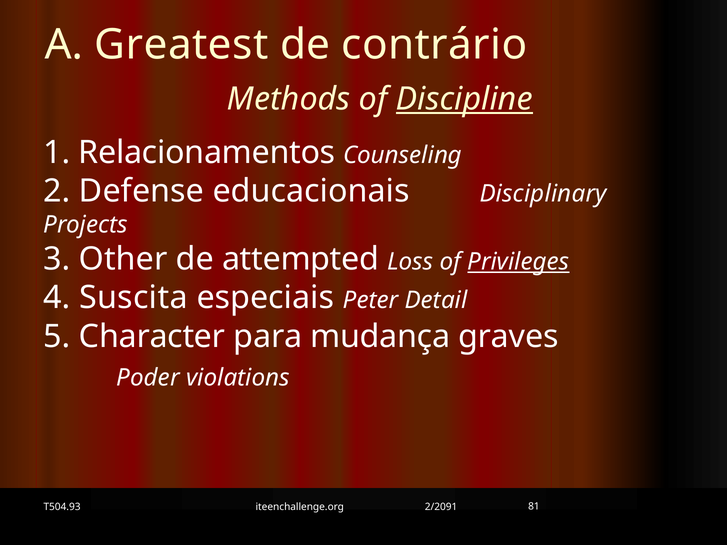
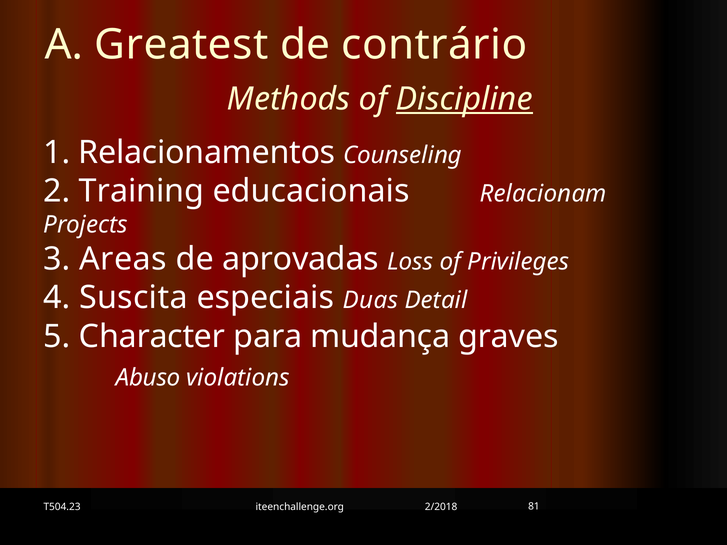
Defense: Defense -> Training (142, 191)
Disciplinary: Disciplinary -> Relacionam (543, 194)
Other: Other -> Areas (123, 259)
attempted: attempted -> aprovadas (301, 259)
Privileges underline: present -> none (518, 262)
Peter: Peter -> Duas (371, 301)
Poder: Poder -> Abuso (148, 378)
T504.93: T504.93 -> T504.23 (62, 507)
2/2091: 2/2091 -> 2/2018 (441, 507)
